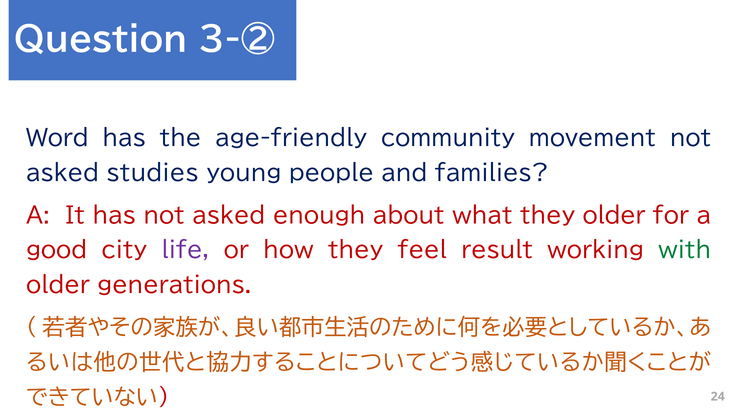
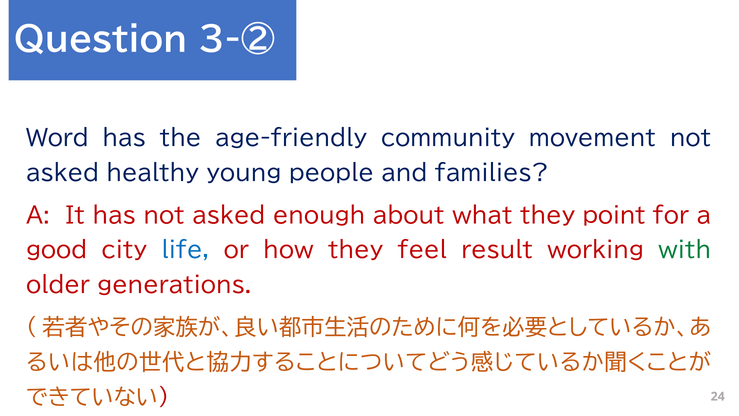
studies: studies -> healthy (153, 173)
they older: older -> point (614, 216)
life colour: purple -> blue (185, 250)
